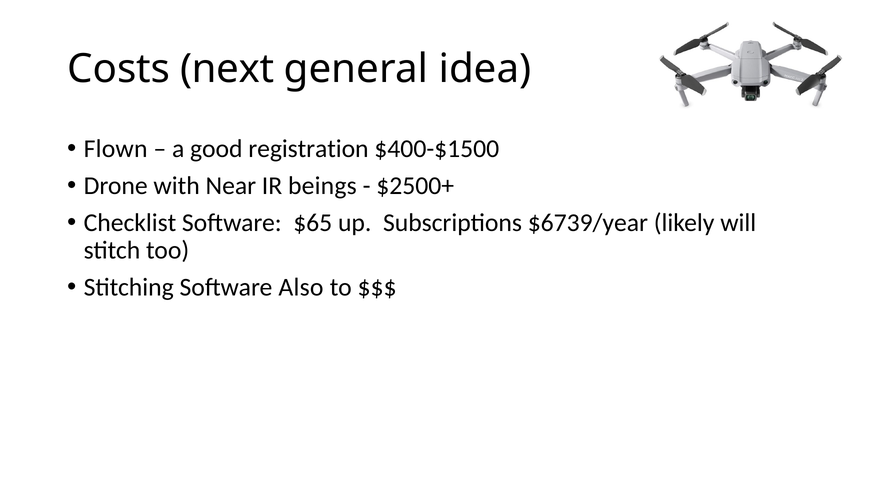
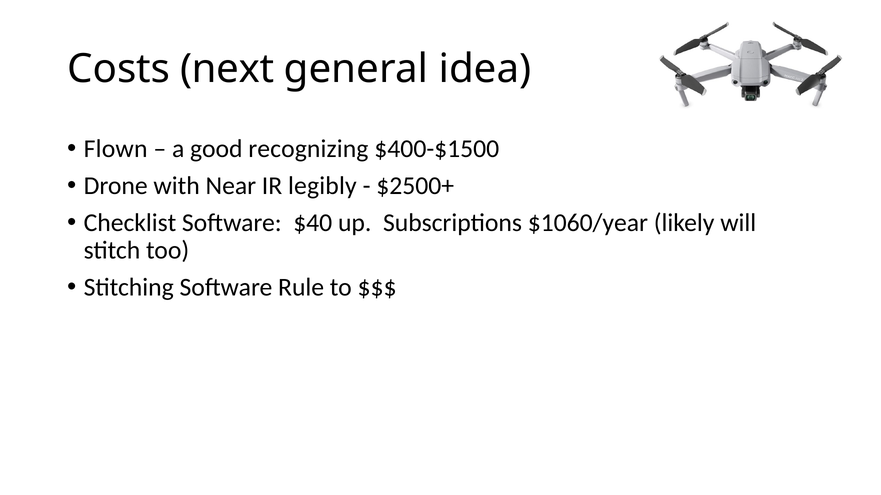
registration: registration -> recognizing (308, 149)
beings: beings -> legibly (322, 186)
$65: $65 -> $40 (313, 223)
$6739/year: $6739/year -> $1060/year (588, 223)
Also: Also -> Rule (301, 288)
